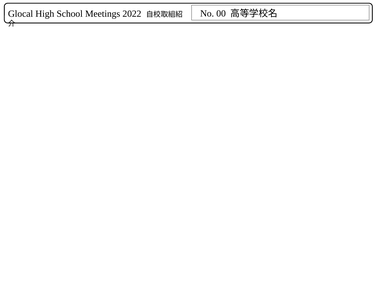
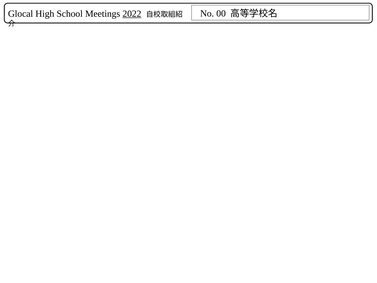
2022 underline: none -> present (132, 14)
